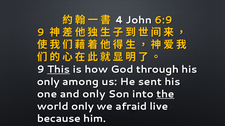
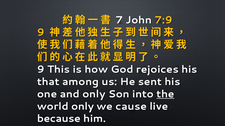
4: 4 -> 7 (119, 20)
6:9: 6:9 -> 7:9 (164, 20)
This underline: present -> none (59, 70)
through: through -> rejoices (157, 70)
only: only -> that (48, 82)
afraid: afraid -> cause (131, 107)
